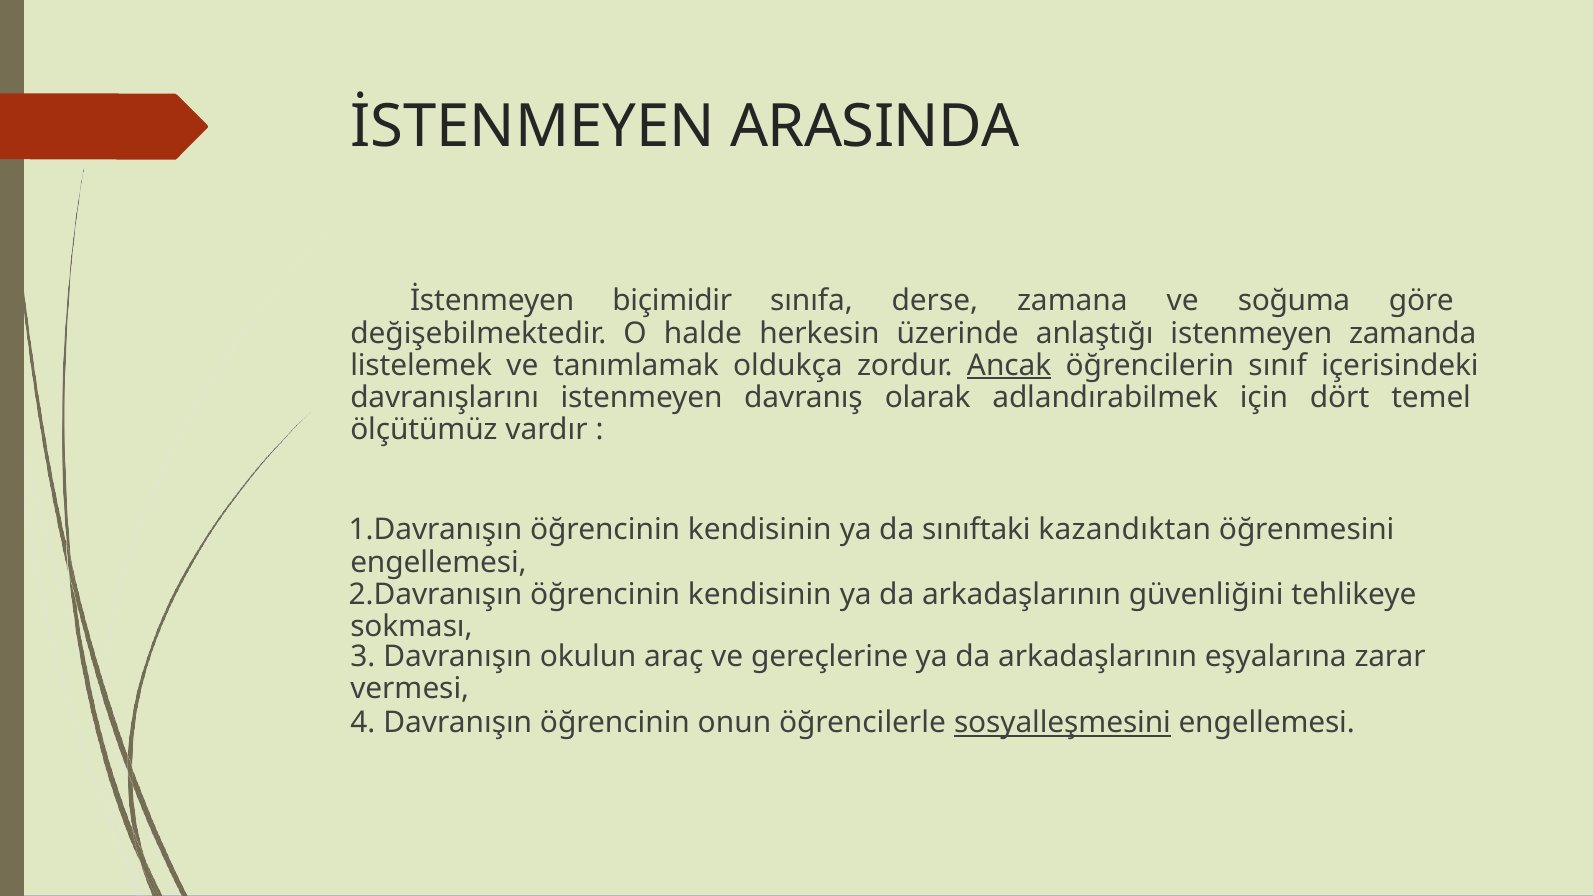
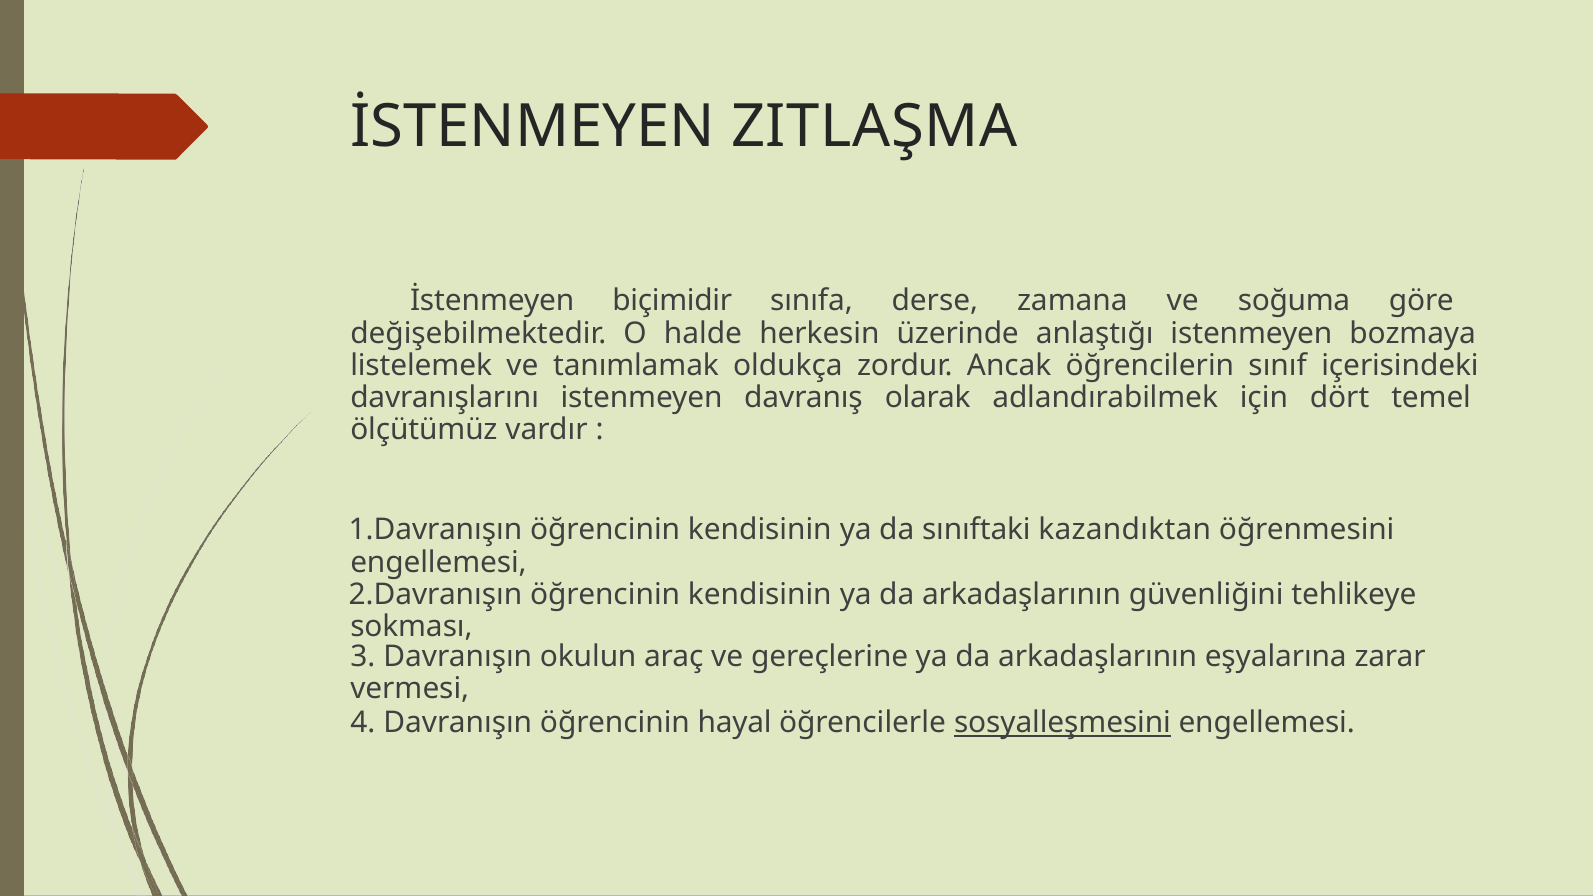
ARASINDA: ARASINDA -> ZITLAŞMA (874, 127)
zamanda: zamanda -> bozmaya (1413, 333)
Ancak underline: present -> none (1009, 365)
onun: onun -> hayal (735, 723)
